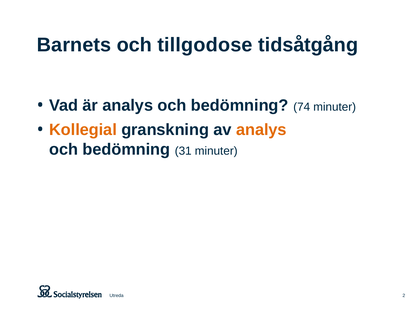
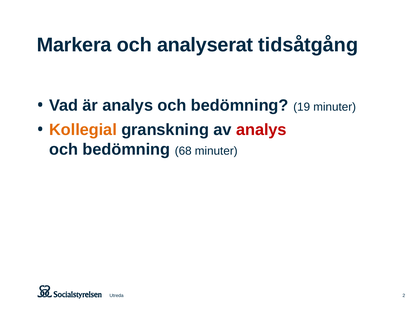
Barnets: Barnets -> Markera (74, 45)
tillgodose: tillgodose -> analyserat (205, 45)
74: 74 -> 19 (302, 107)
analys colour: orange -> red (261, 129)
31: 31 -> 68 (183, 151)
